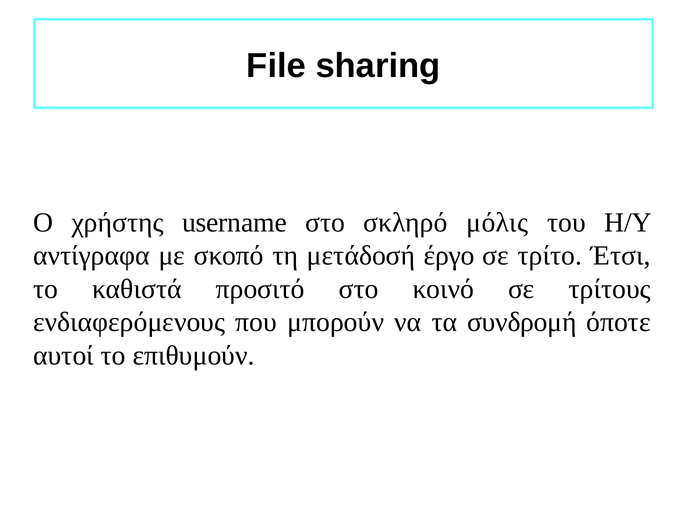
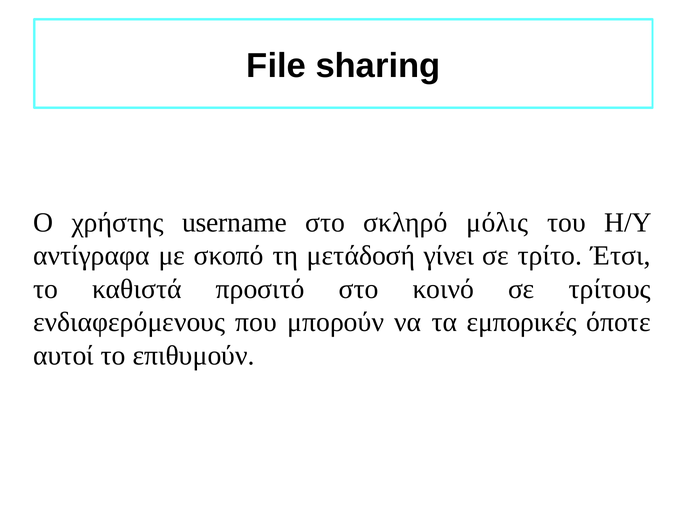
έργο: έργο -> γίνει (449, 256)
συνδρομή: συνδρομή -> εμπορικές (522, 322)
